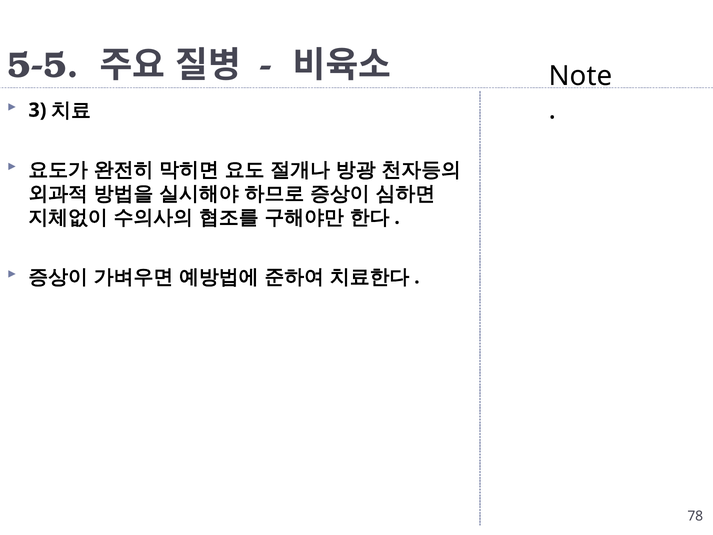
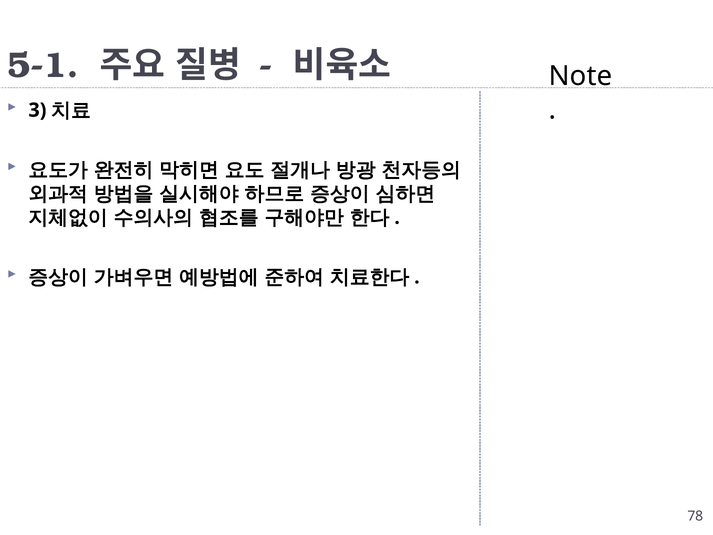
5-5: 5-5 -> 5-1 (43, 65)
